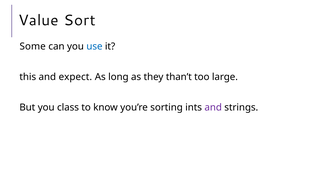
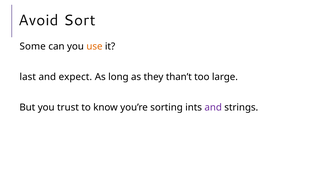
Value: Value -> Avoid (38, 20)
use colour: blue -> orange (94, 46)
this: this -> last (28, 77)
class: class -> trust (68, 108)
